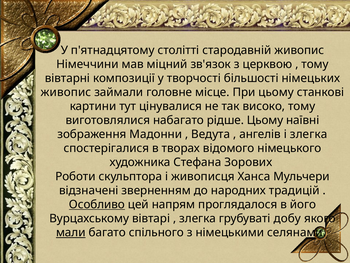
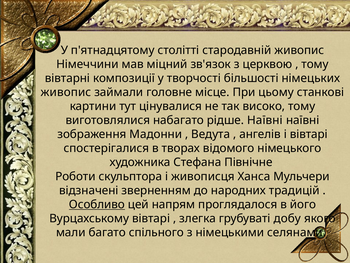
рідше Цьому: Цьому -> Наївні (265, 120)
і злегка: злегка -> вівтарі (309, 134)
Зорових: Зорових -> Північне (248, 162)
мали underline: present -> none (71, 232)
